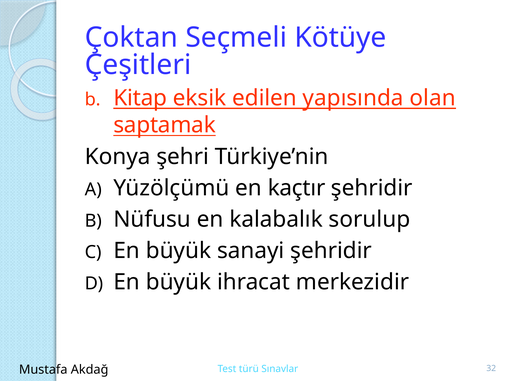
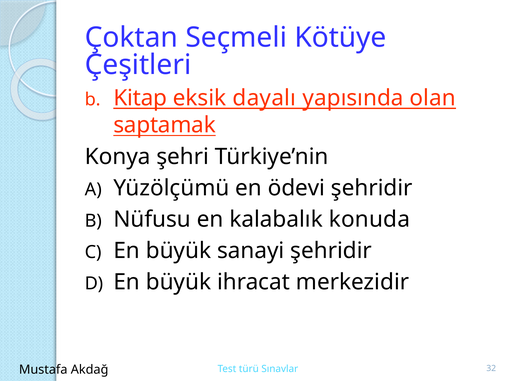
edilen: edilen -> dayalı (264, 98)
kaçtır: kaçtır -> ödevi (296, 188)
sorulup: sorulup -> konuda (369, 219)
